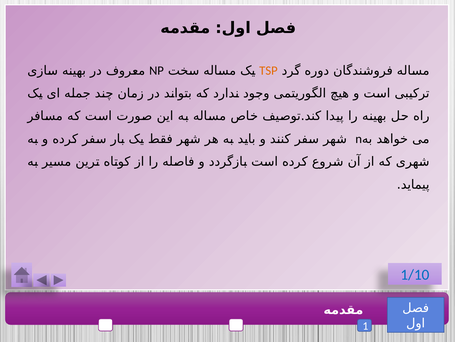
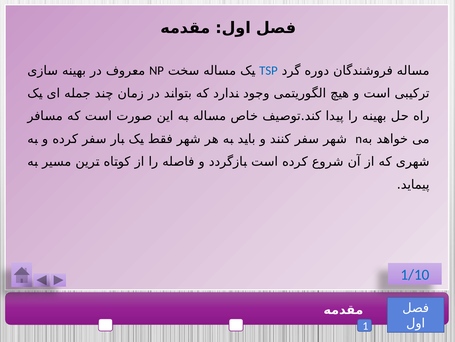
TSP colour: orange -> blue (268, 70)
